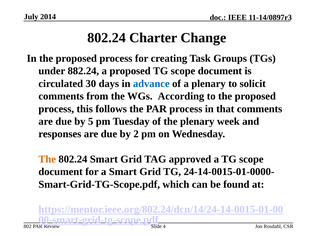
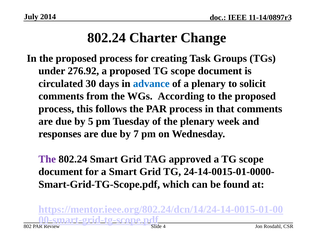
882.24: 882.24 -> 276.92 (83, 71)
2: 2 -> 7 (136, 134)
The colour: orange -> purple (47, 159)
